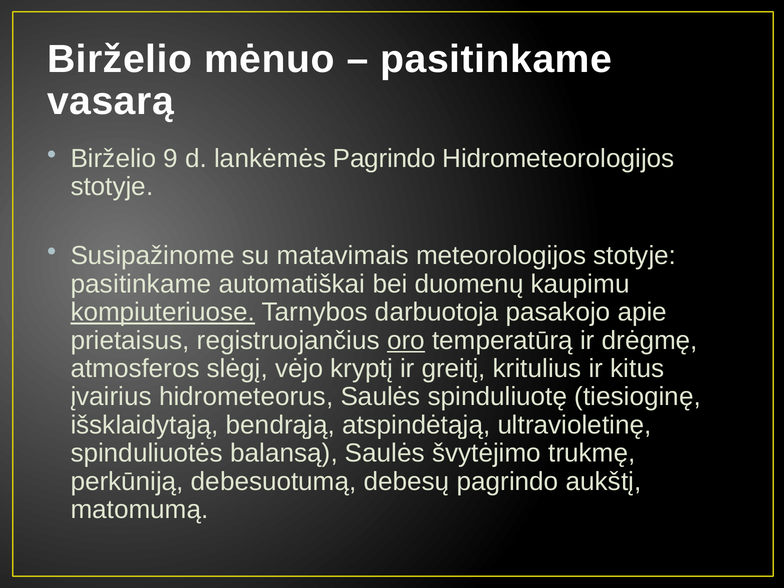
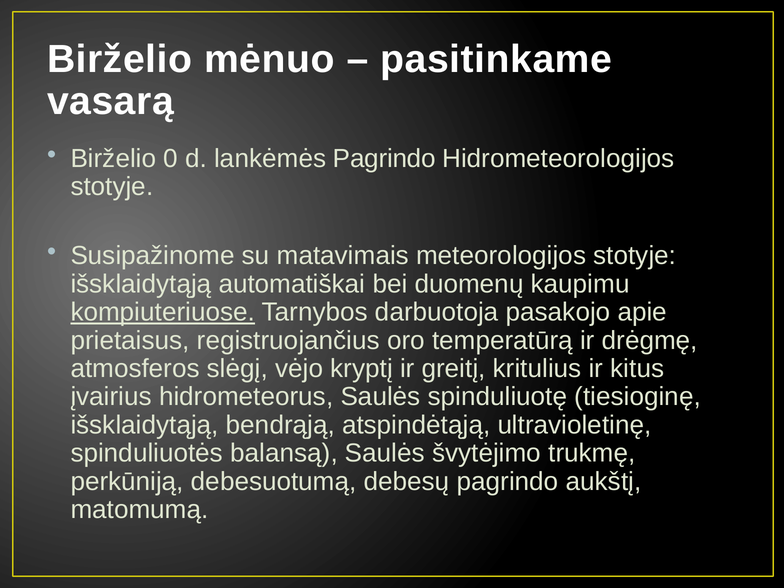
9: 9 -> 0 (171, 159)
pasitinkame: pasitinkame -> išsklaidytąją (141, 284)
oro underline: present -> none (406, 340)
